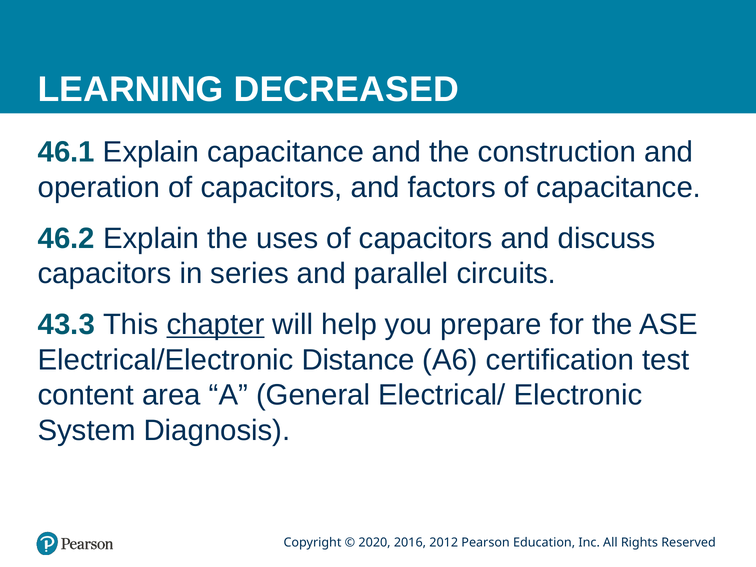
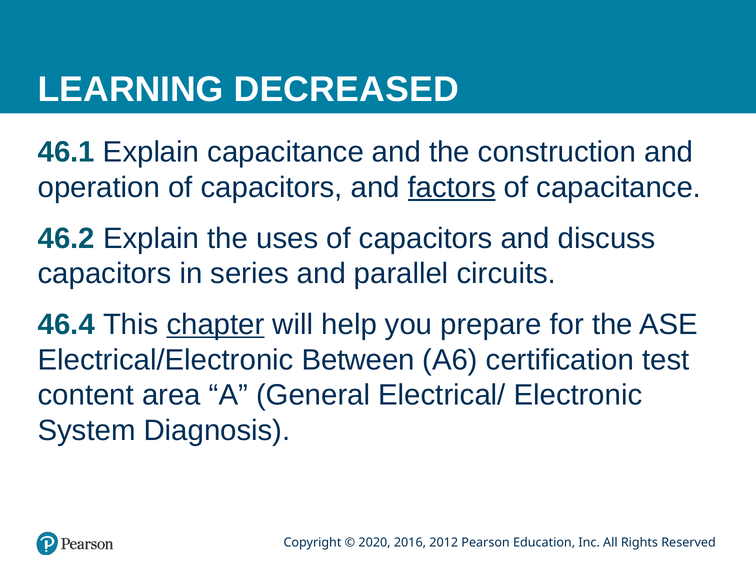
factors underline: none -> present (452, 187)
43.3: 43.3 -> 46.4 (66, 325)
Distance: Distance -> Between (358, 360)
